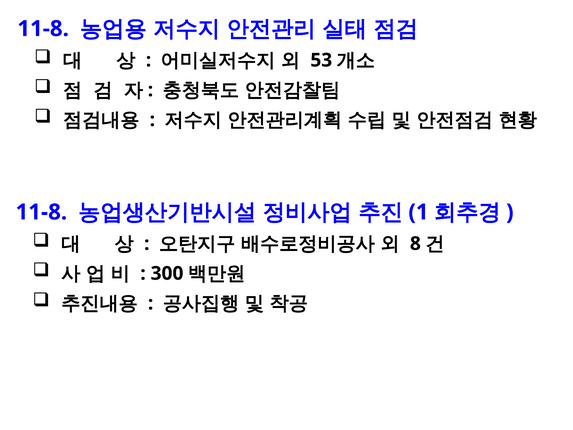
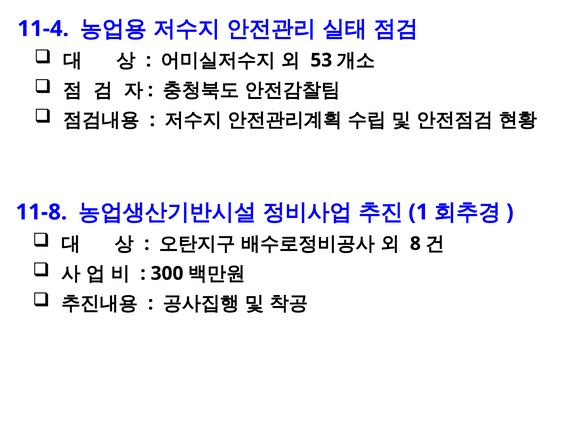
11-8: 11-8 -> 11-4 (43, 29)
